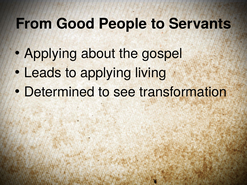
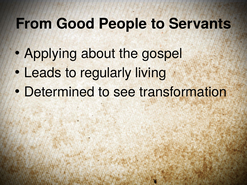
to applying: applying -> regularly (106, 73)
